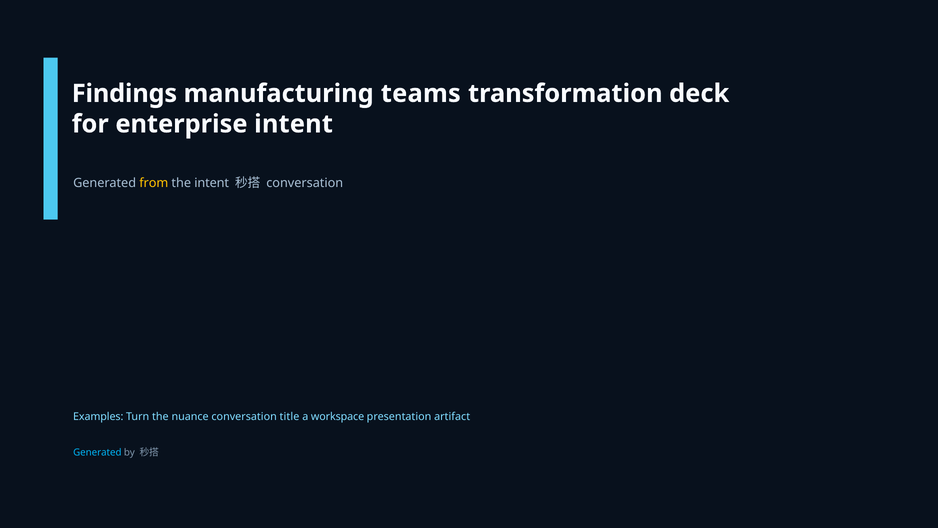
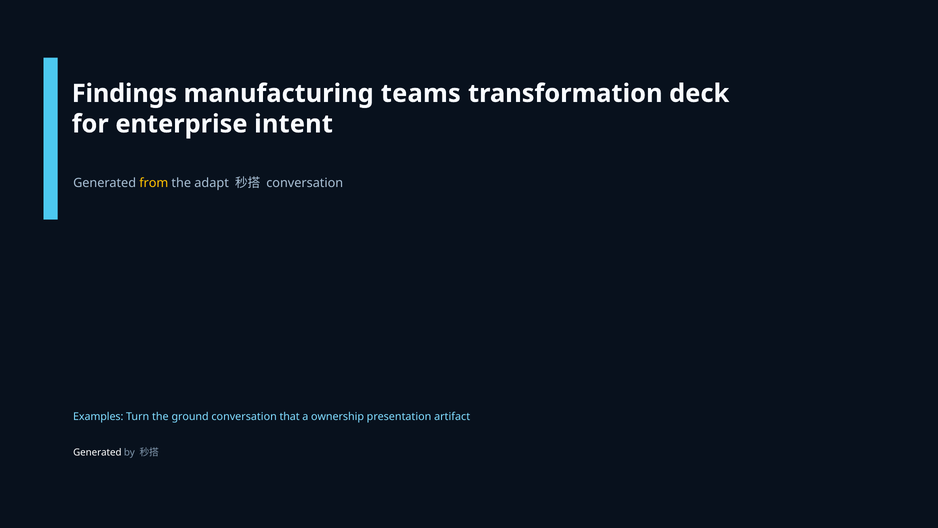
the intent: intent -> adapt (212, 183)
nuance: nuance -> ground (190, 416)
title: title -> that (290, 416)
workspace: workspace -> ownership (338, 416)
Generated colour: light blue -> white (97, 452)
